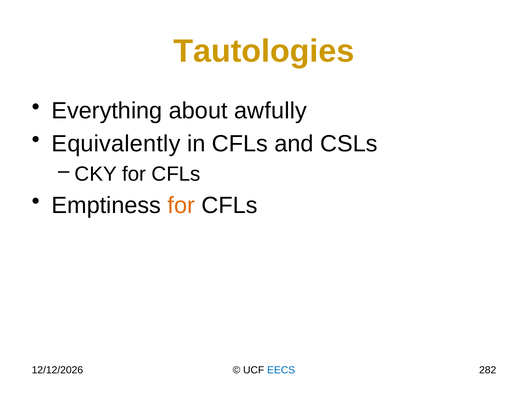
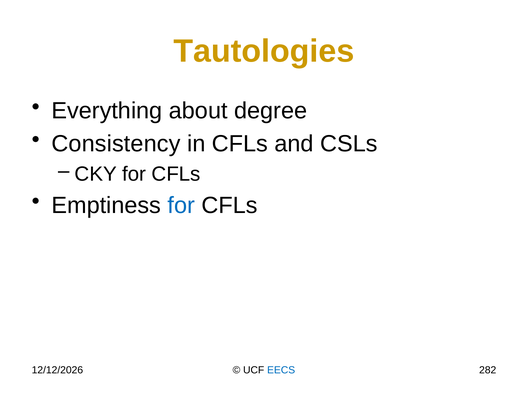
awfully: awfully -> degree (271, 111)
Equivalently: Equivalently -> Consistency (116, 144)
for colour: orange -> blue (181, 205)
